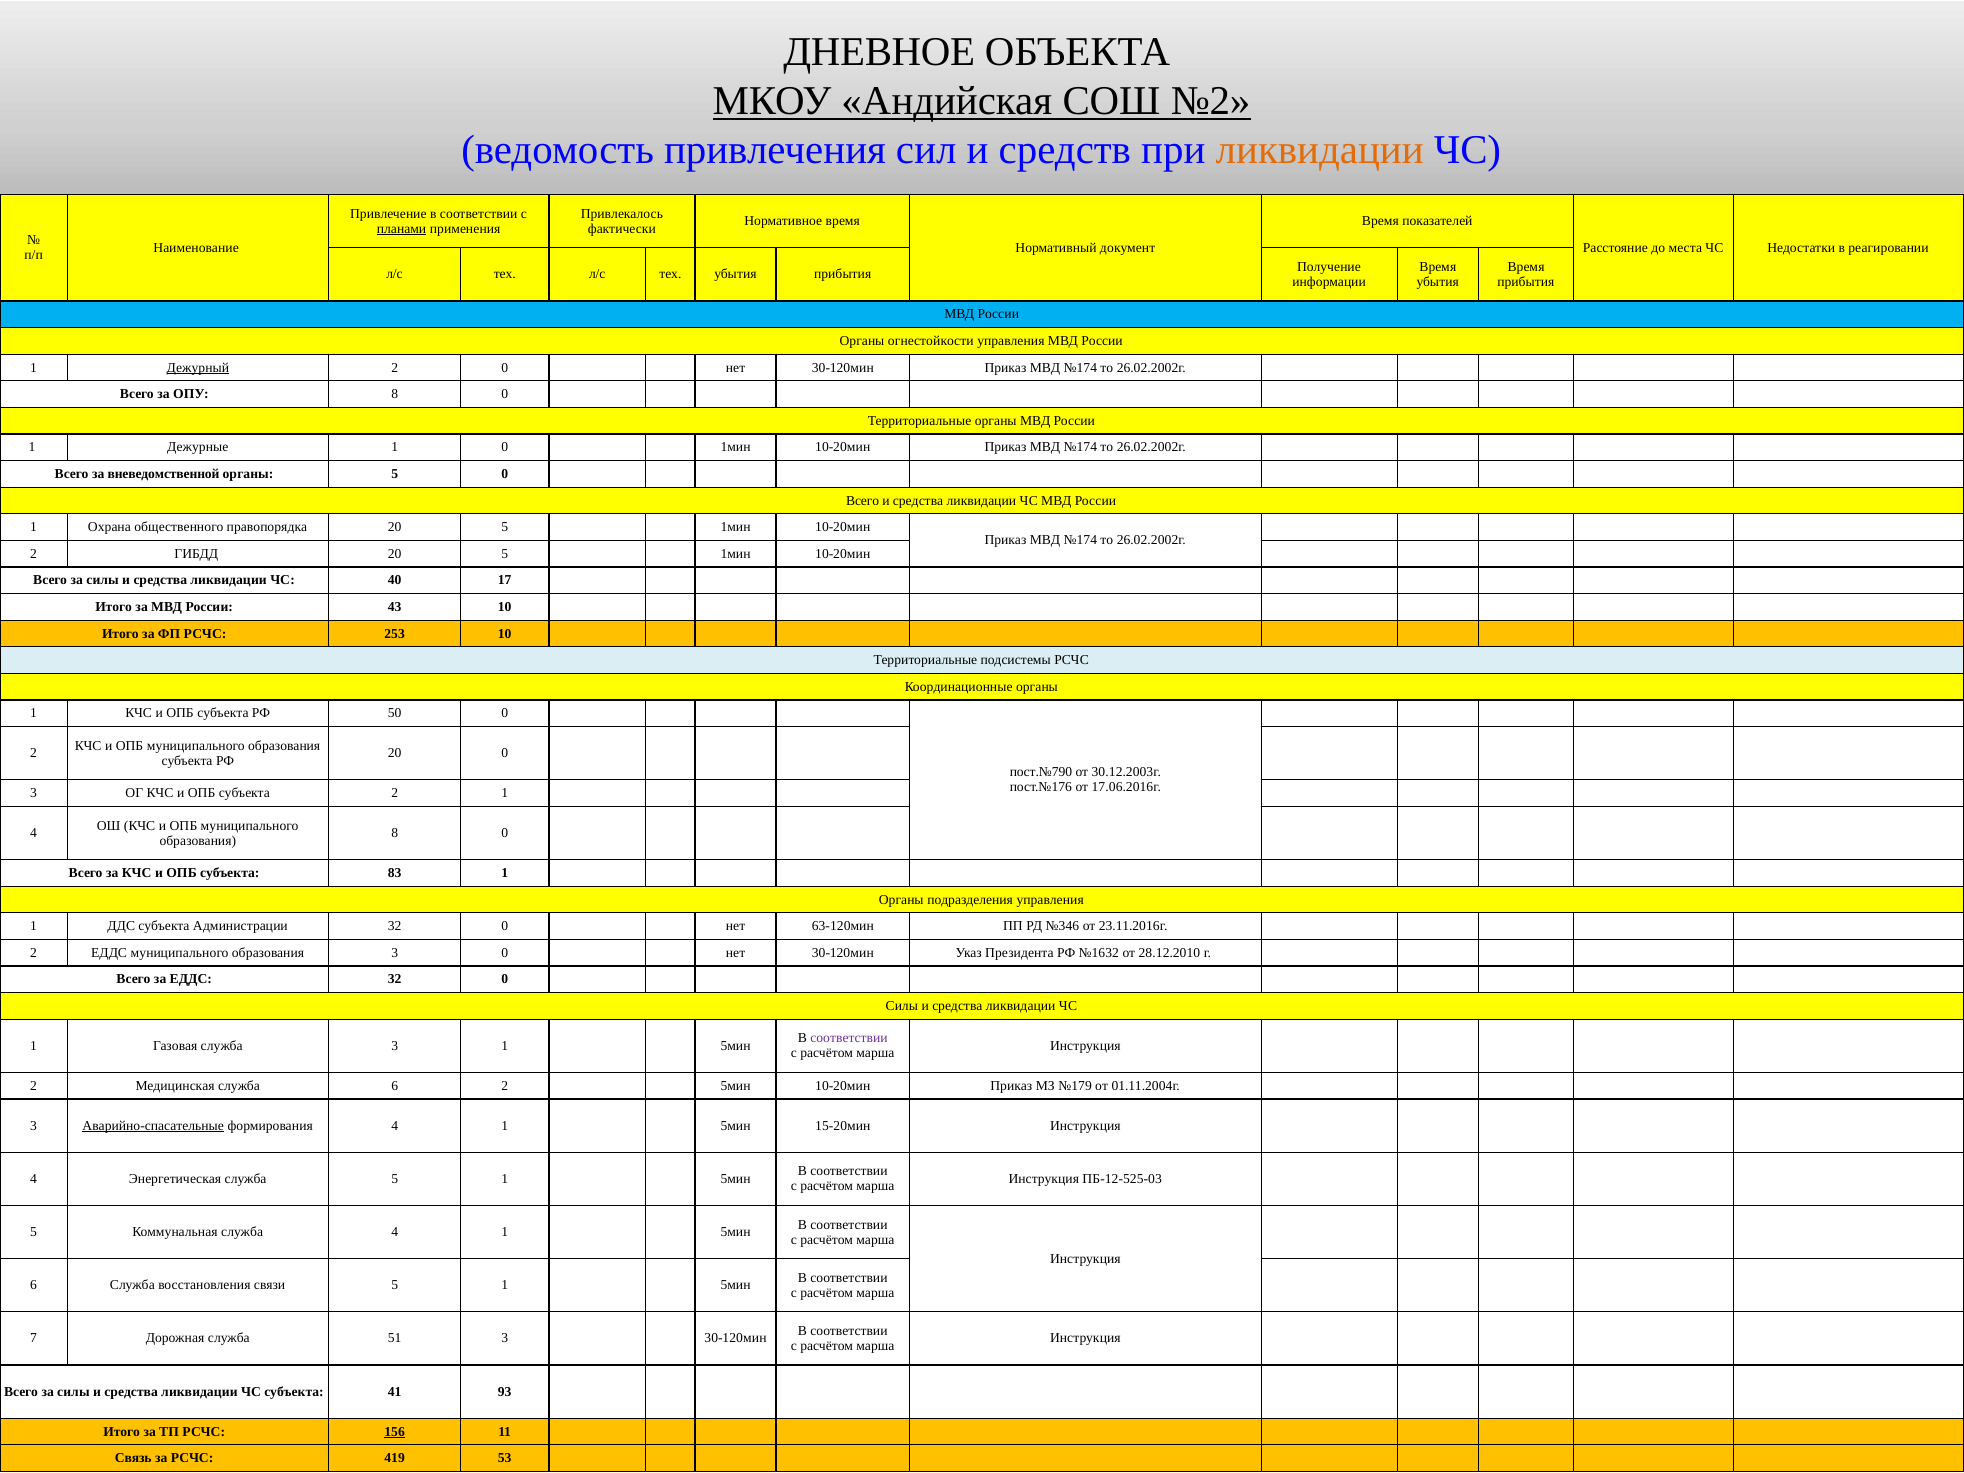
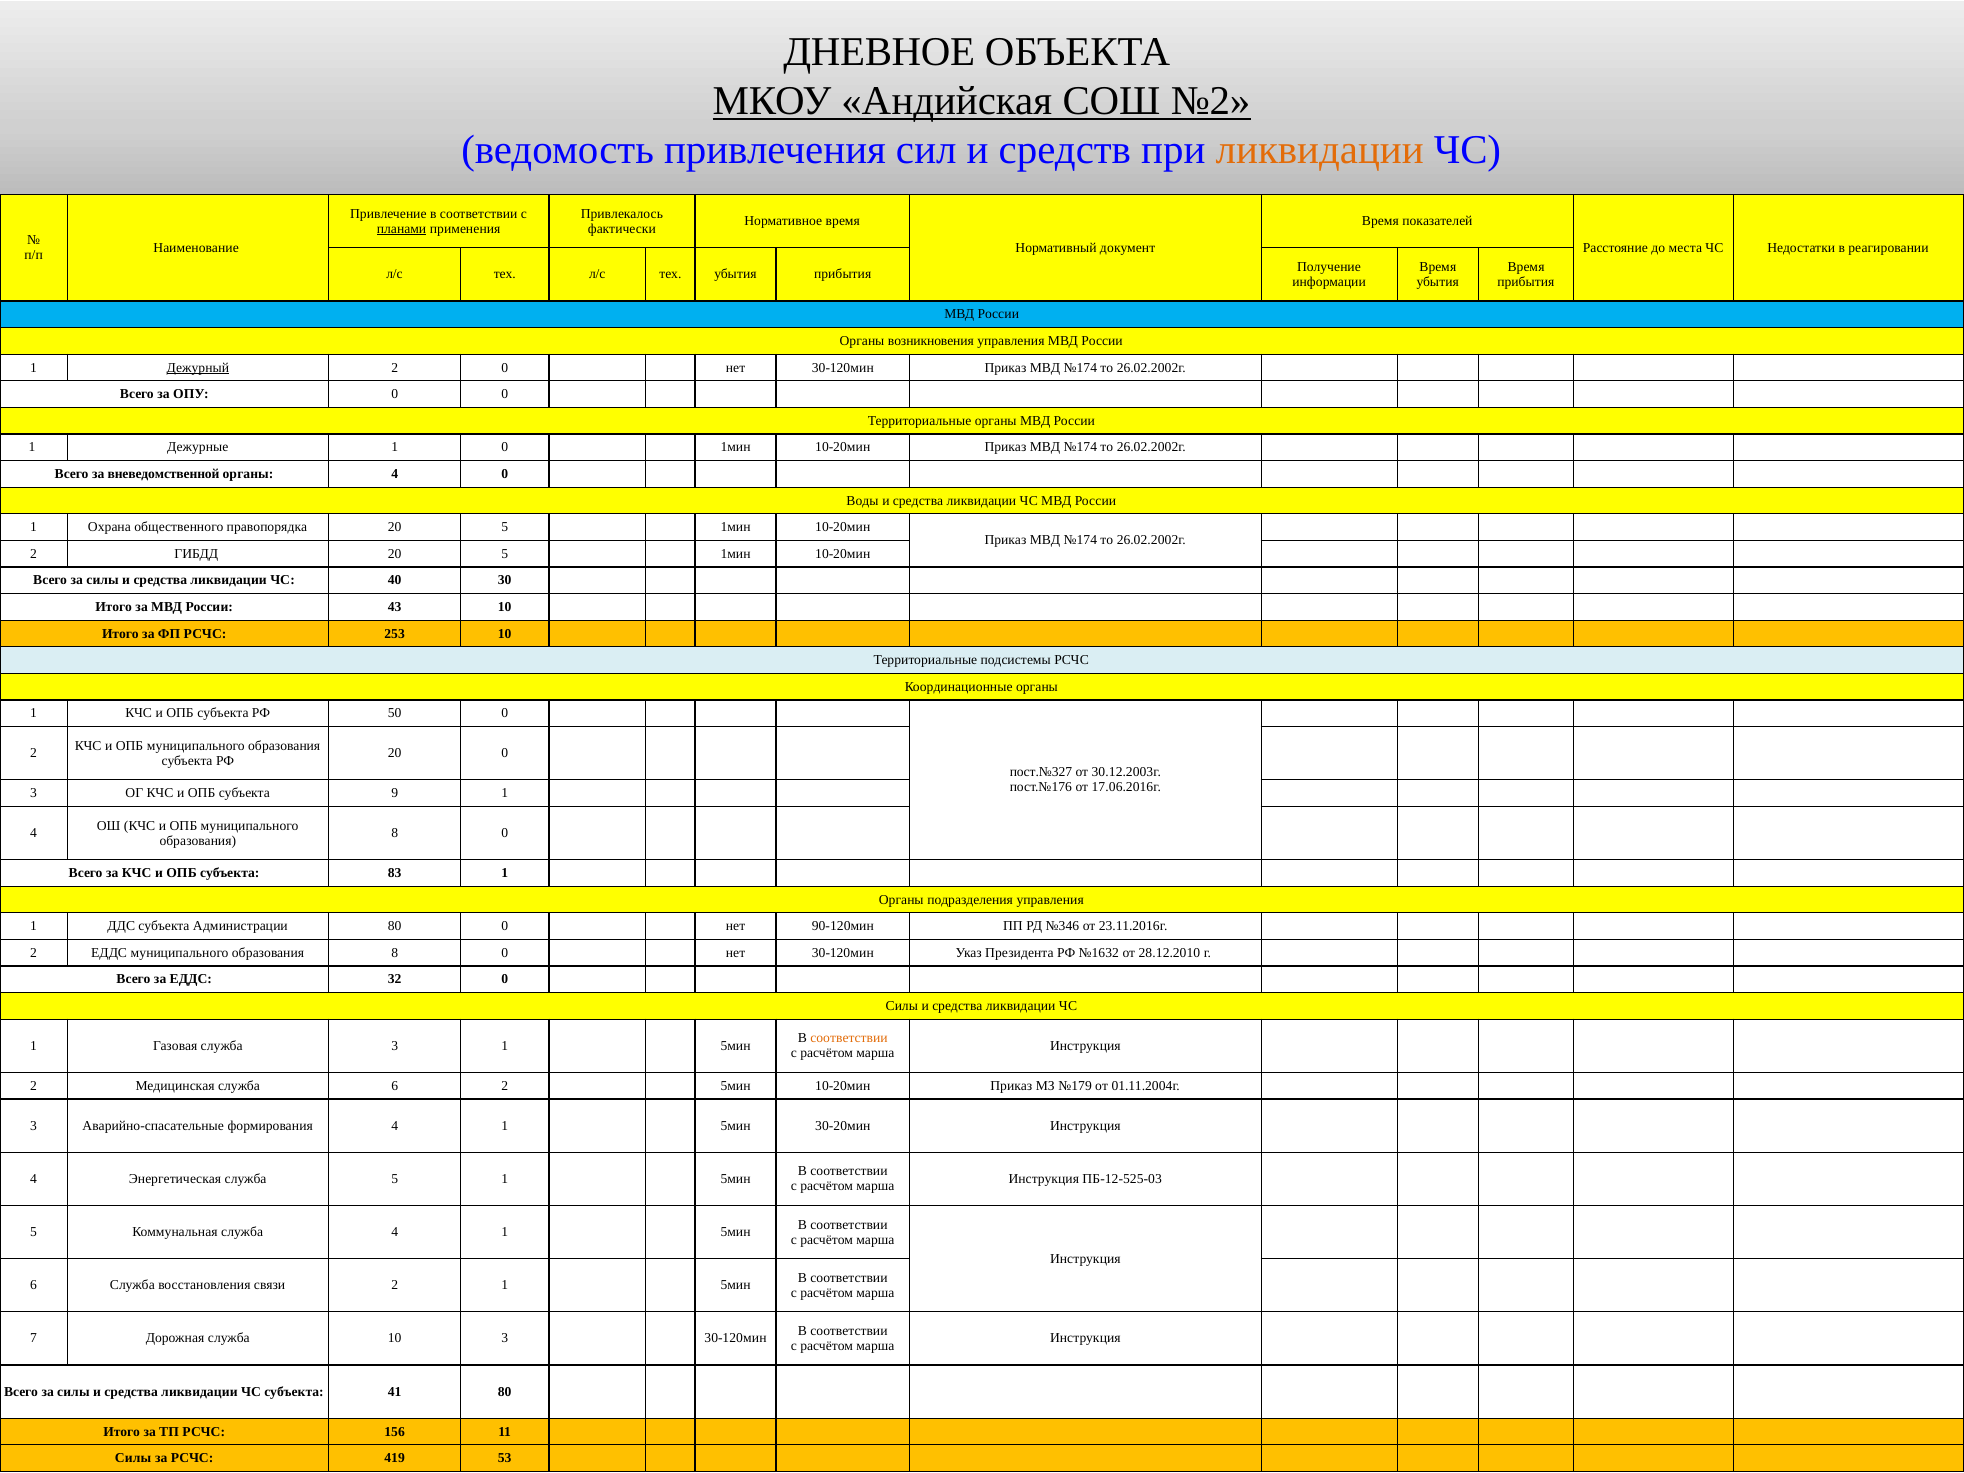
огнестойкости: огнестойкости -> возникновения (931, 341)
ОПУ 8: 8 -> 0 (395, 394)
органы 5: 5 -> 4 (395, 474)
Всего: Всего -> Воды (862, 501)
17: 17 -> 30 (505, 580)
пост.№790: пост.№790 -> пост.№327 (1041, 772)
субъекта 2: 2 -> 9 (395, 793)
Администрации 32: 32 -> 80 (395, 926)
63-120мин: 63-120мин -> 90-120мин (843, 926)
ЕДДС муниципального образования 3: 3 -> 8 (395, 953)
соответствии colour: purple -> orange (849, 1038)
Аварийно-спасательные underline: present -> none (153, 1126)
15-20мин: 15-20мин -> 30-20мин (843, 1126)
связи 5: 5 -> 2 (395, 1285)
служба 51: 51 -> 10 (395, 1338)
41 93: 93 -> 80 (505, 1392)
156 underline: present -> none (395, 1432)
Связь: Связь -> Силы (133, 1458)
